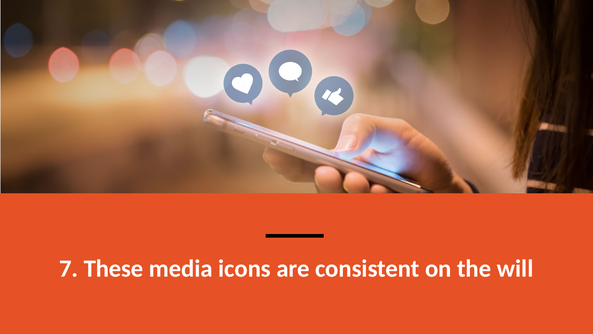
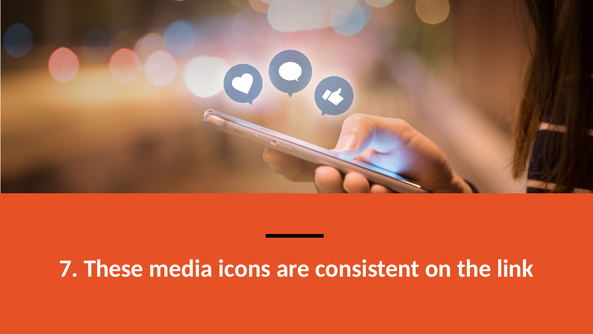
will: will -> link (515, 268)
